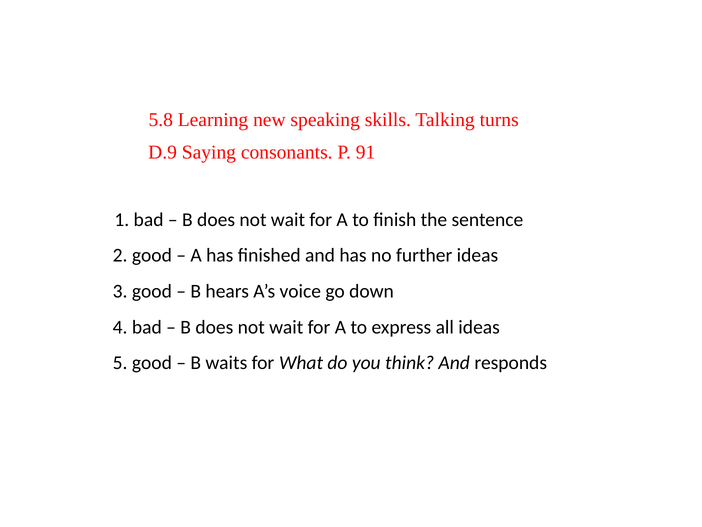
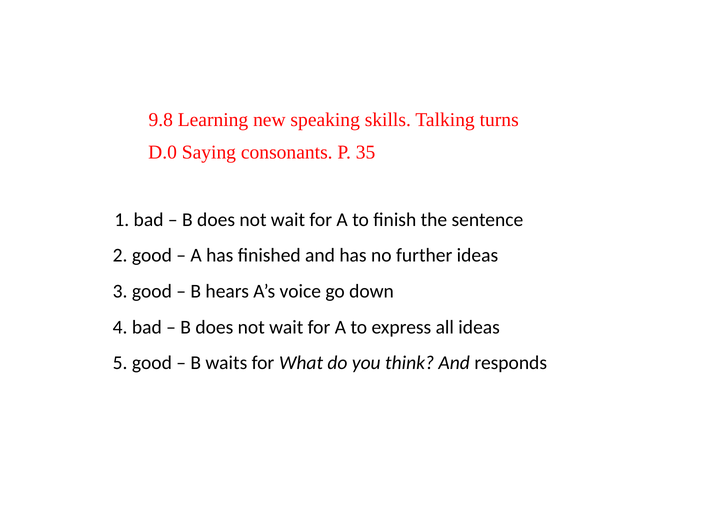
5.8: 5.8 -> 9.8 (161, 120)
D.9: D.9 -> D.0 (163, 152)
91: 91 -> 35 (366, 152)
